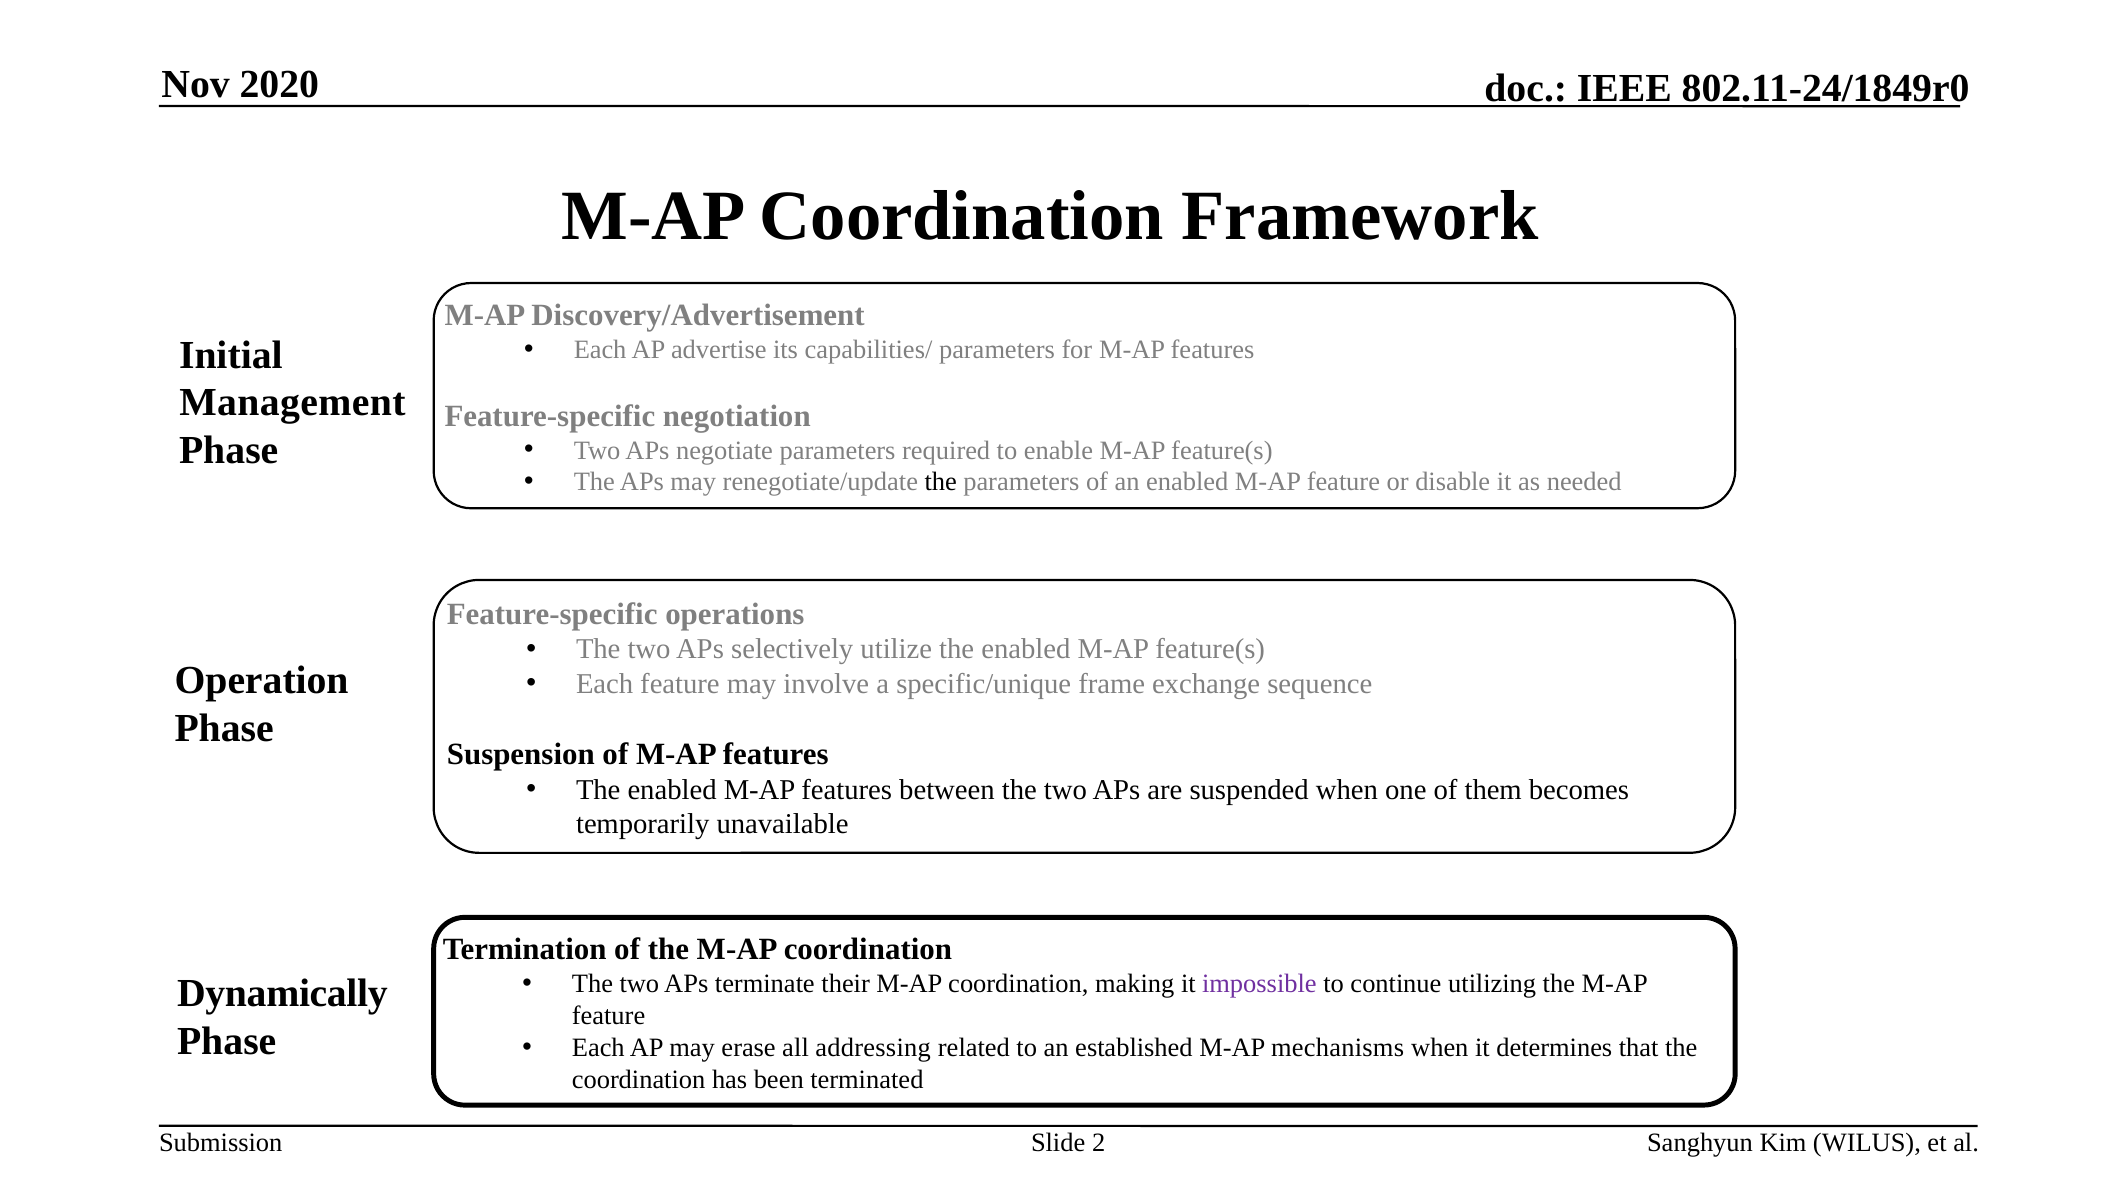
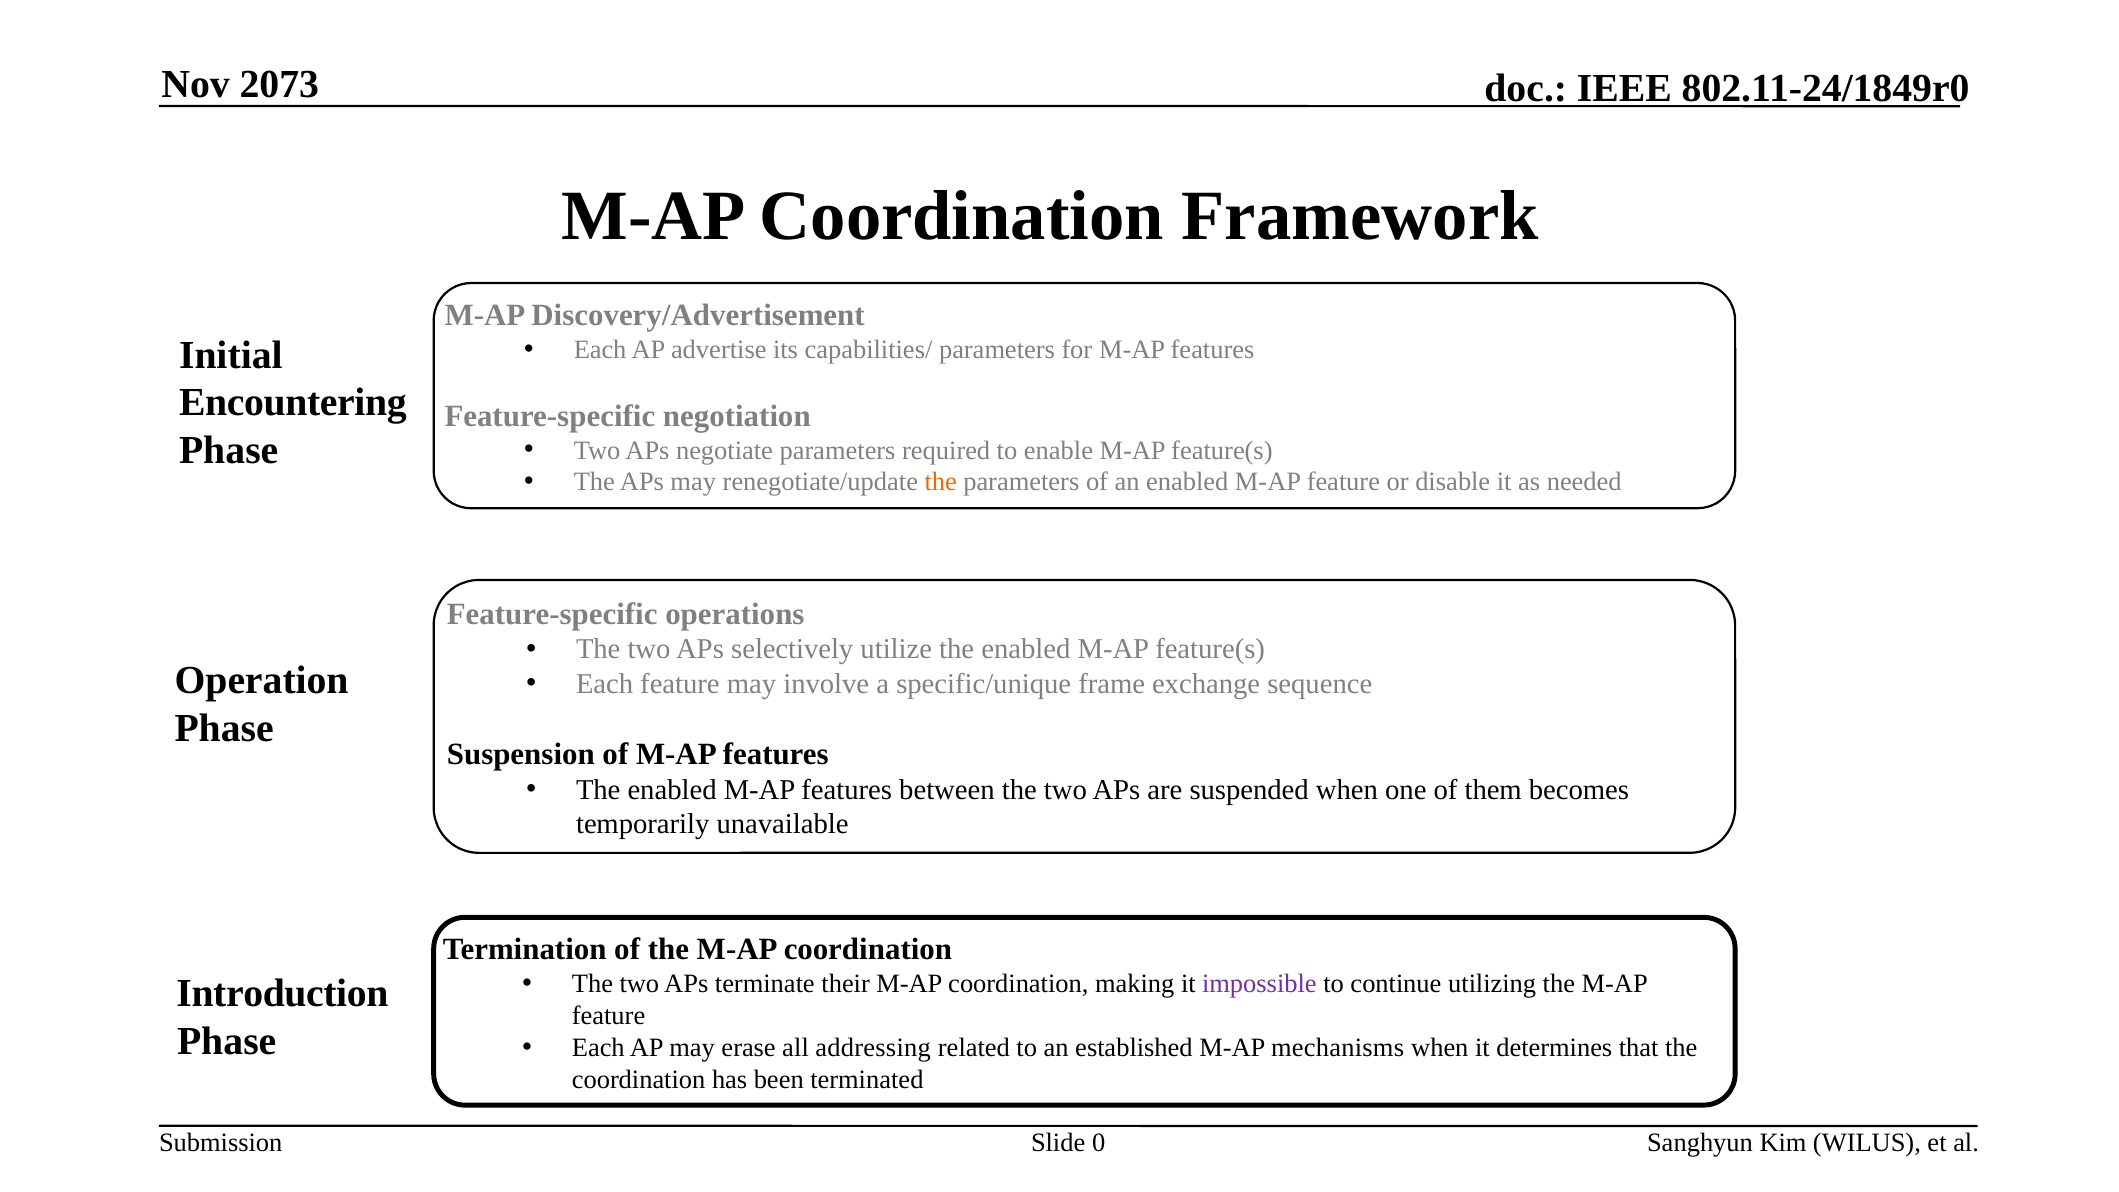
2020: 2020 -> 2073 (279, 84)
Management: Management -> Encountering (293, 403)
the colour: black -> orange (941, 482)
Dynamically: Dynamically -> Introduction (282, 994)
2: 2 -> 0 (1099, 1143)
